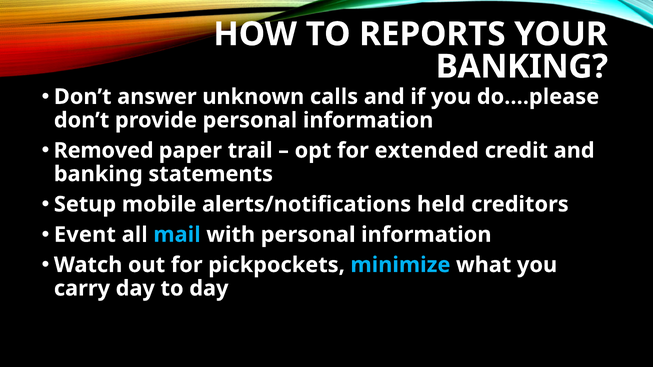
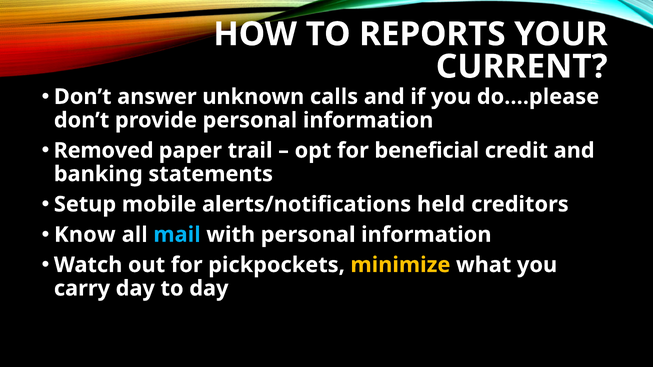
BANKING: BANKING -> CURRENT (522, 67)
extended: extended -> beneficial (427, 151)
Event: Event -> Know (85, 235)
minimize colour: light blue -> yellow (400, 265)
